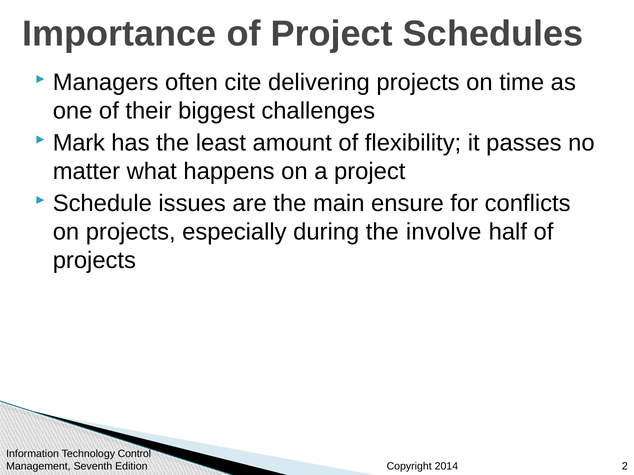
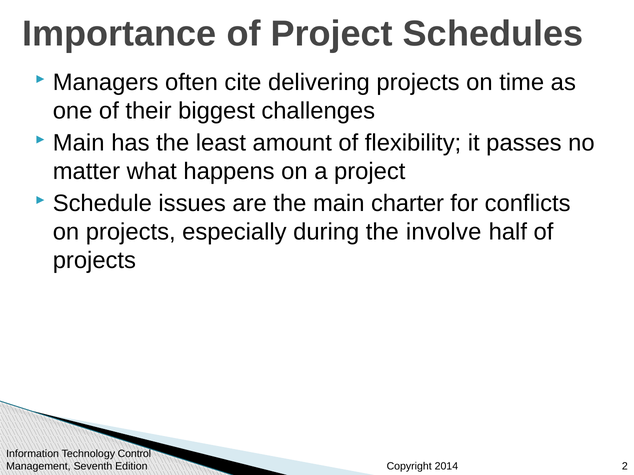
Mark: Mark -> Main (79, 143)
ensure: ensure -> charter (408, 204)
